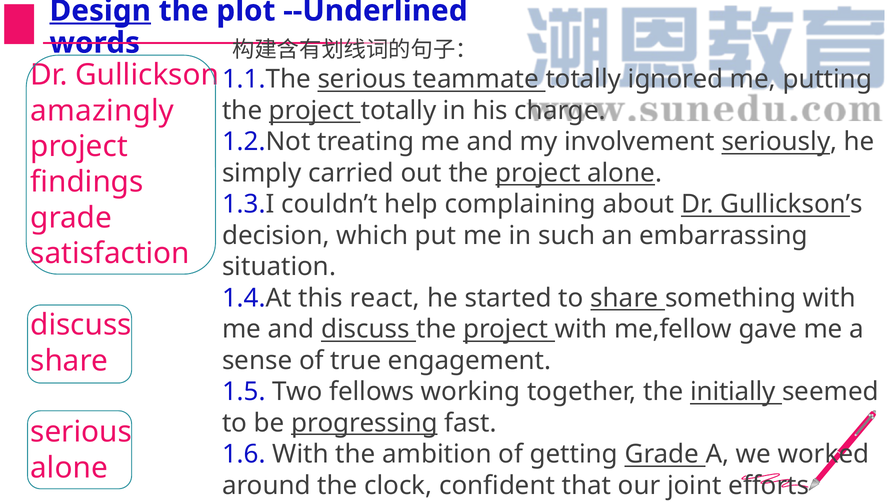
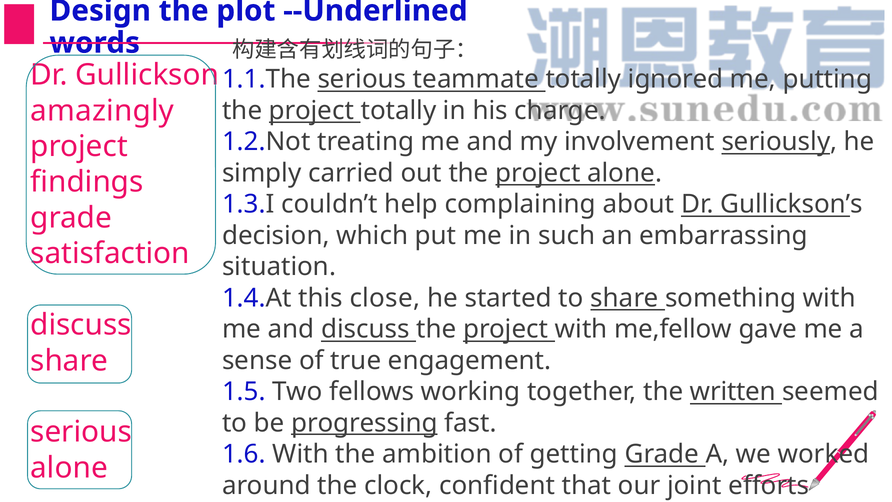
Design underline: present -> none (100, 11)
react: react -> close (385, 298)
initially: initially -> written (733, 392)
